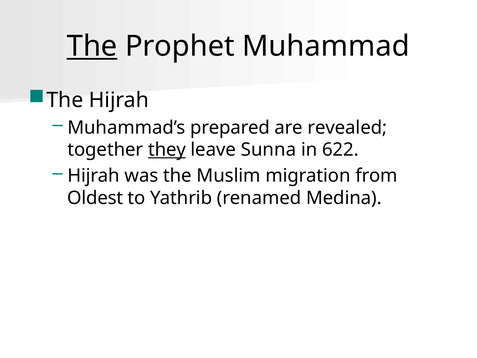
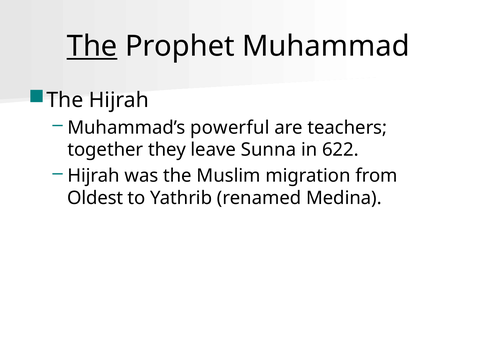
prepared: prepared -> powerful (230, 127)
revealed: revealed -> teachers (347, 127)
they underline: present -> none (167, 150)
